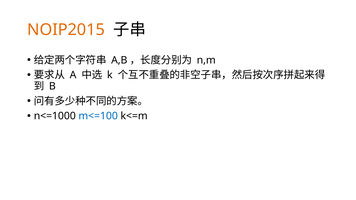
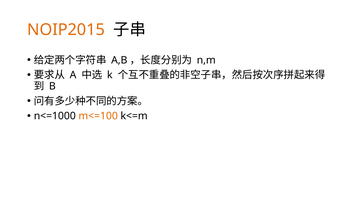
m<=100 colour: blue -> orange (98, 116)
